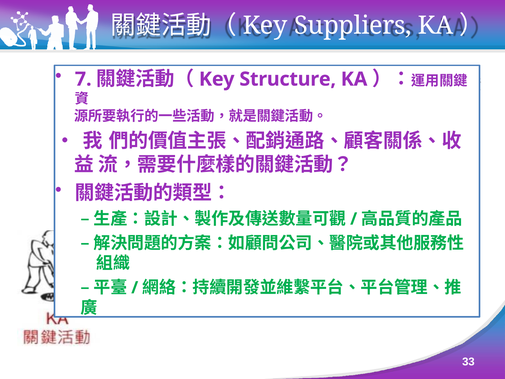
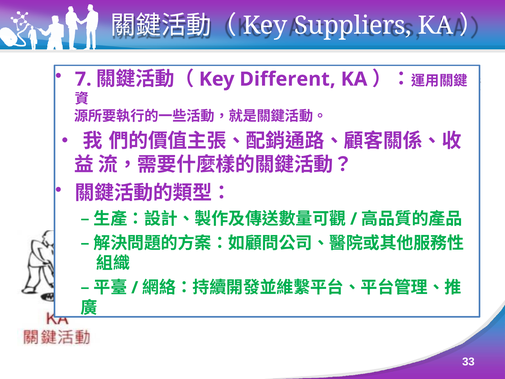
Structure: Structure -> Different (288, 79)
